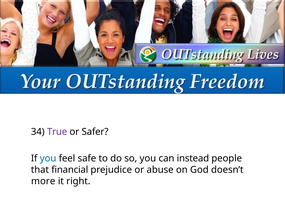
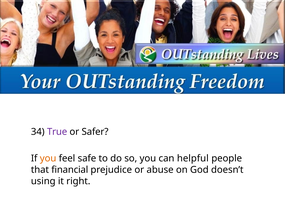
you colour: blue -> orange (48, 158)
instead: instead -> helpful (193, 158)
more: more -> using (43, 181)
